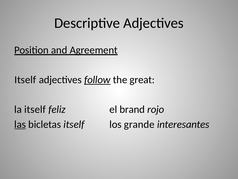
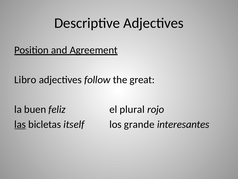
Itself: Itself -> Libro (25, 80)
follow underline: present -> none (97, 80)
la itself: itself -> buen (35, 109)
brand: brand -> plural (132, 109)
